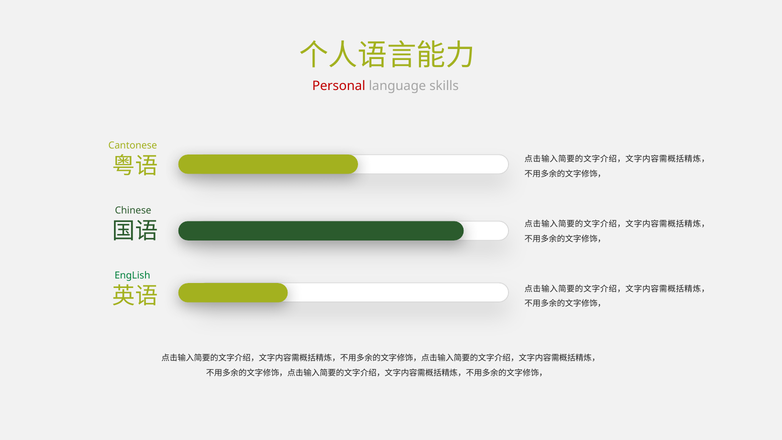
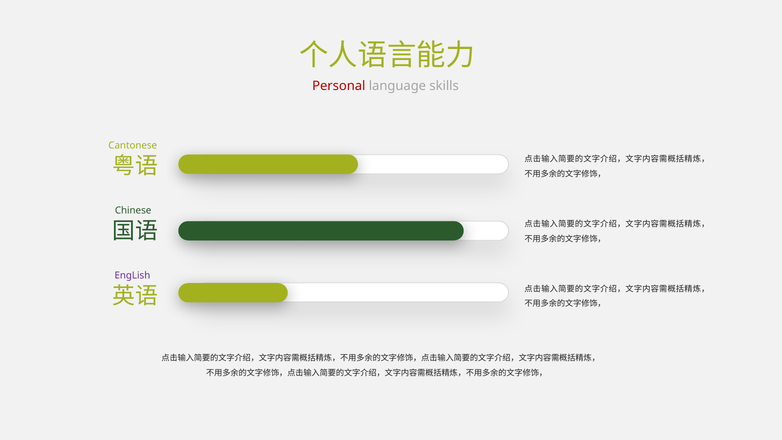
EngLish colour: green -> purple (132, 275)
